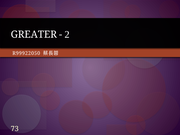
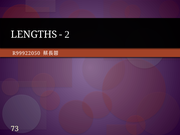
GREATER: GREATER -> LENGTHS (34, 34)
